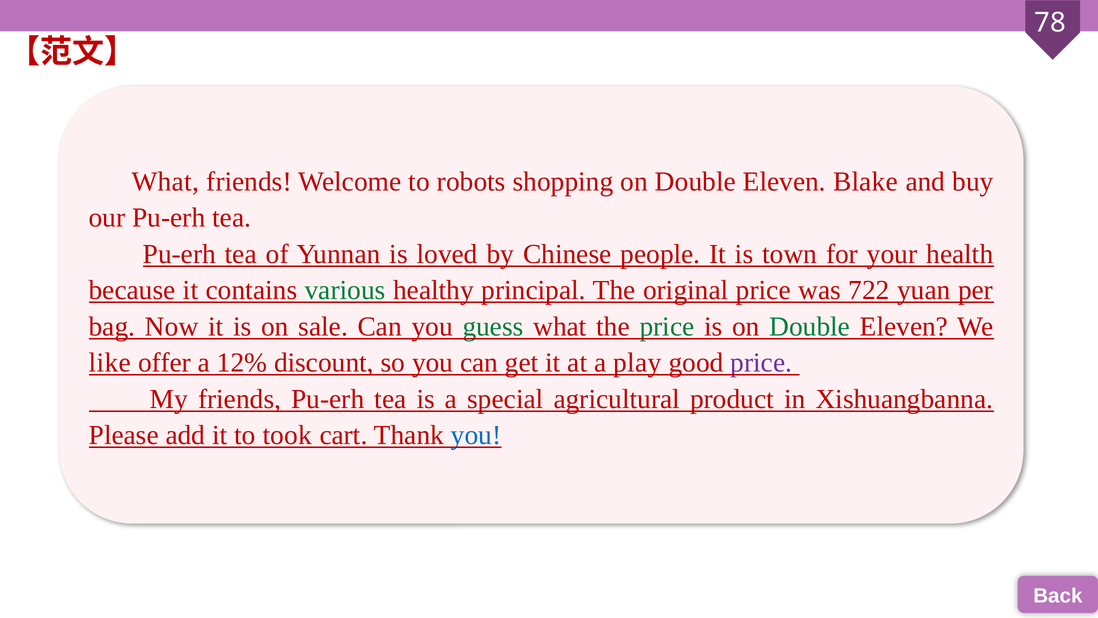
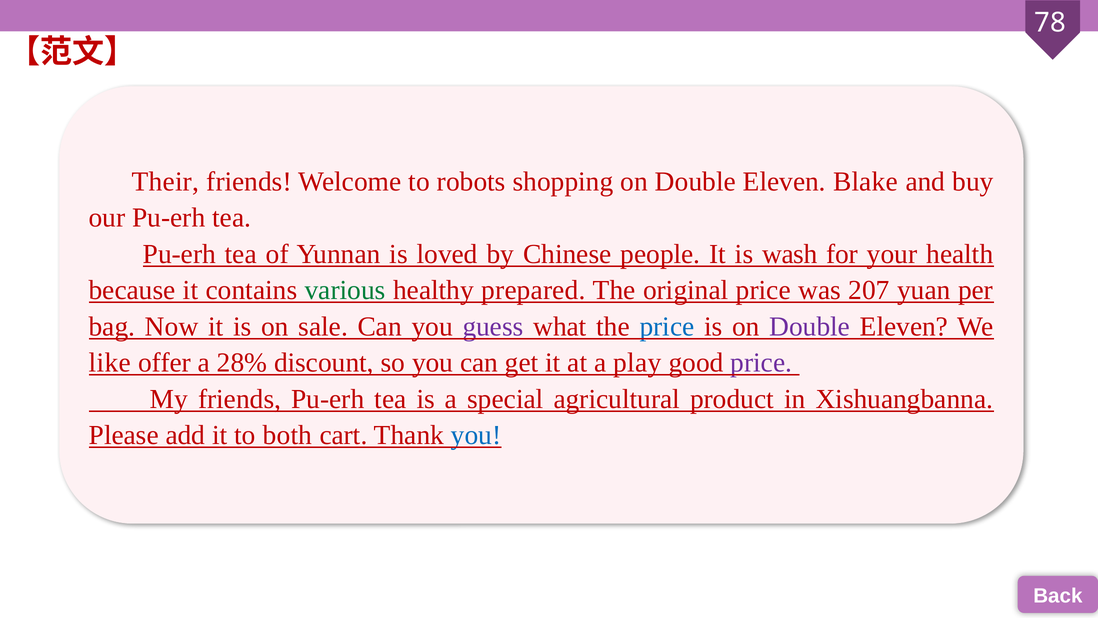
What: What -> Their (165, 182)
town: town -> wash (790, 254)
principal: principal -> prepared (533, 290)
722: 722 -> 207 (869, 290)
guess colour: green -> purple (493, 326)
price colour: green -> blue (667, 326)
Double colour: green -> purple (810, 326)
12%: 12% -> 28% (242, 363)
took: took -> both (287, 435)
